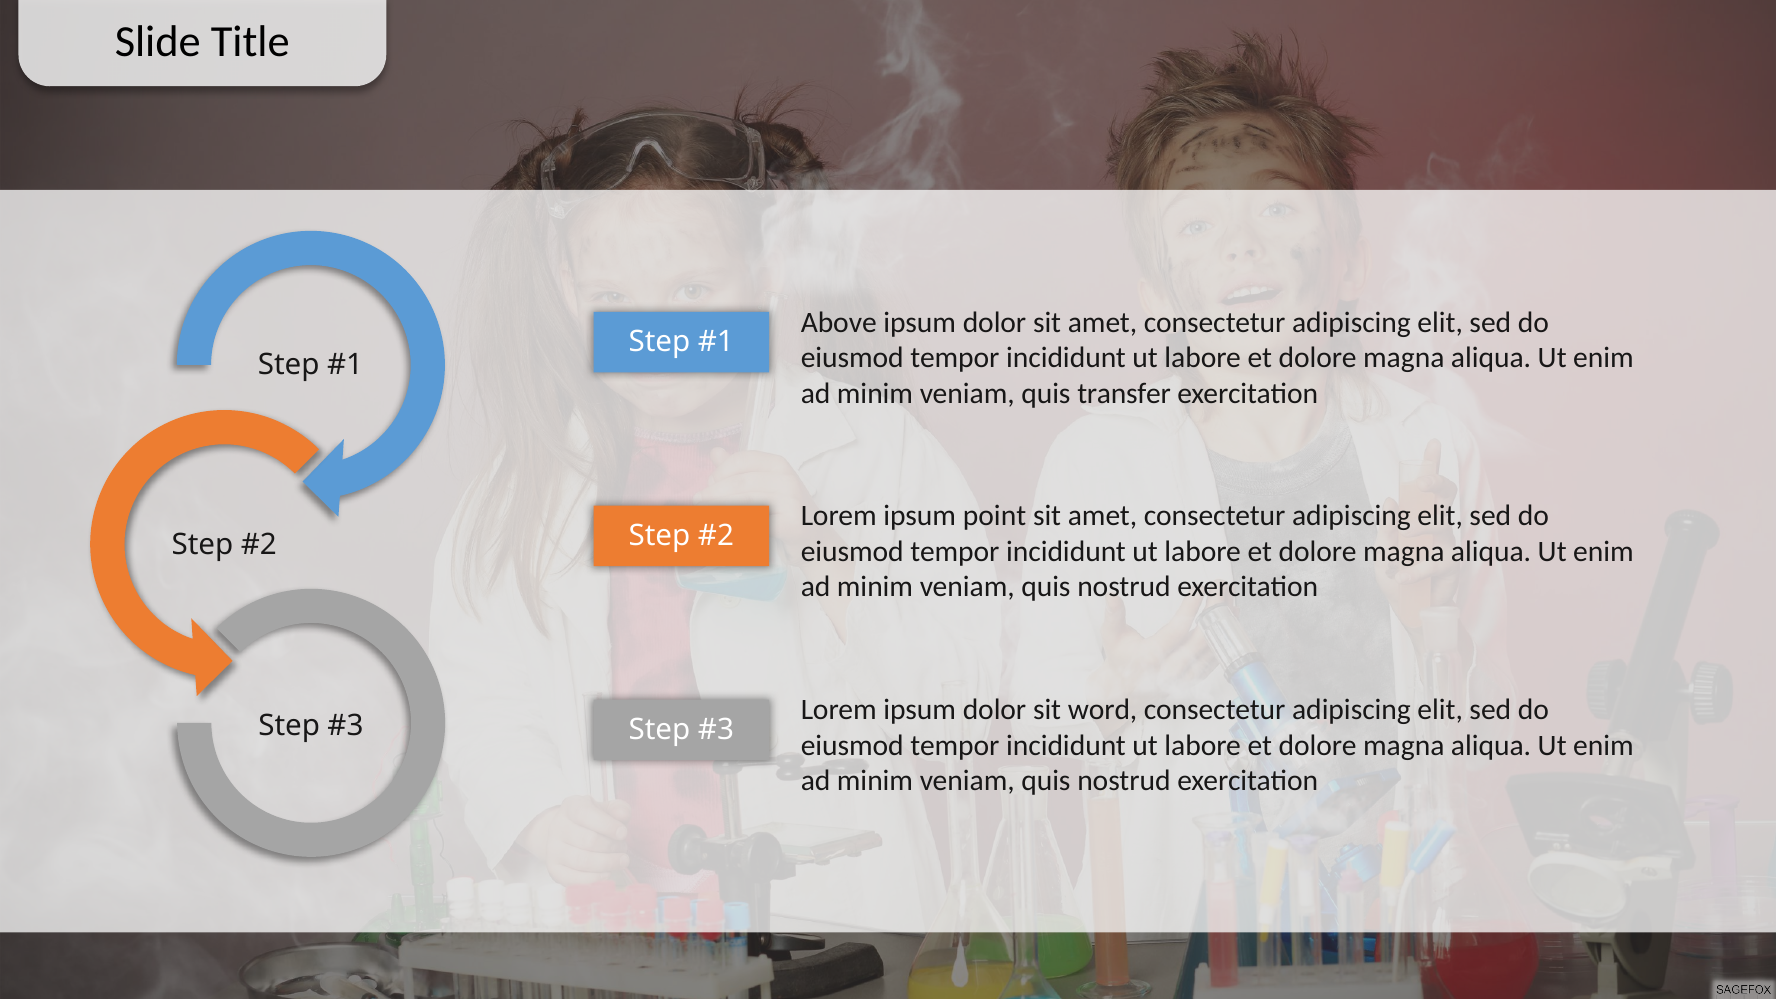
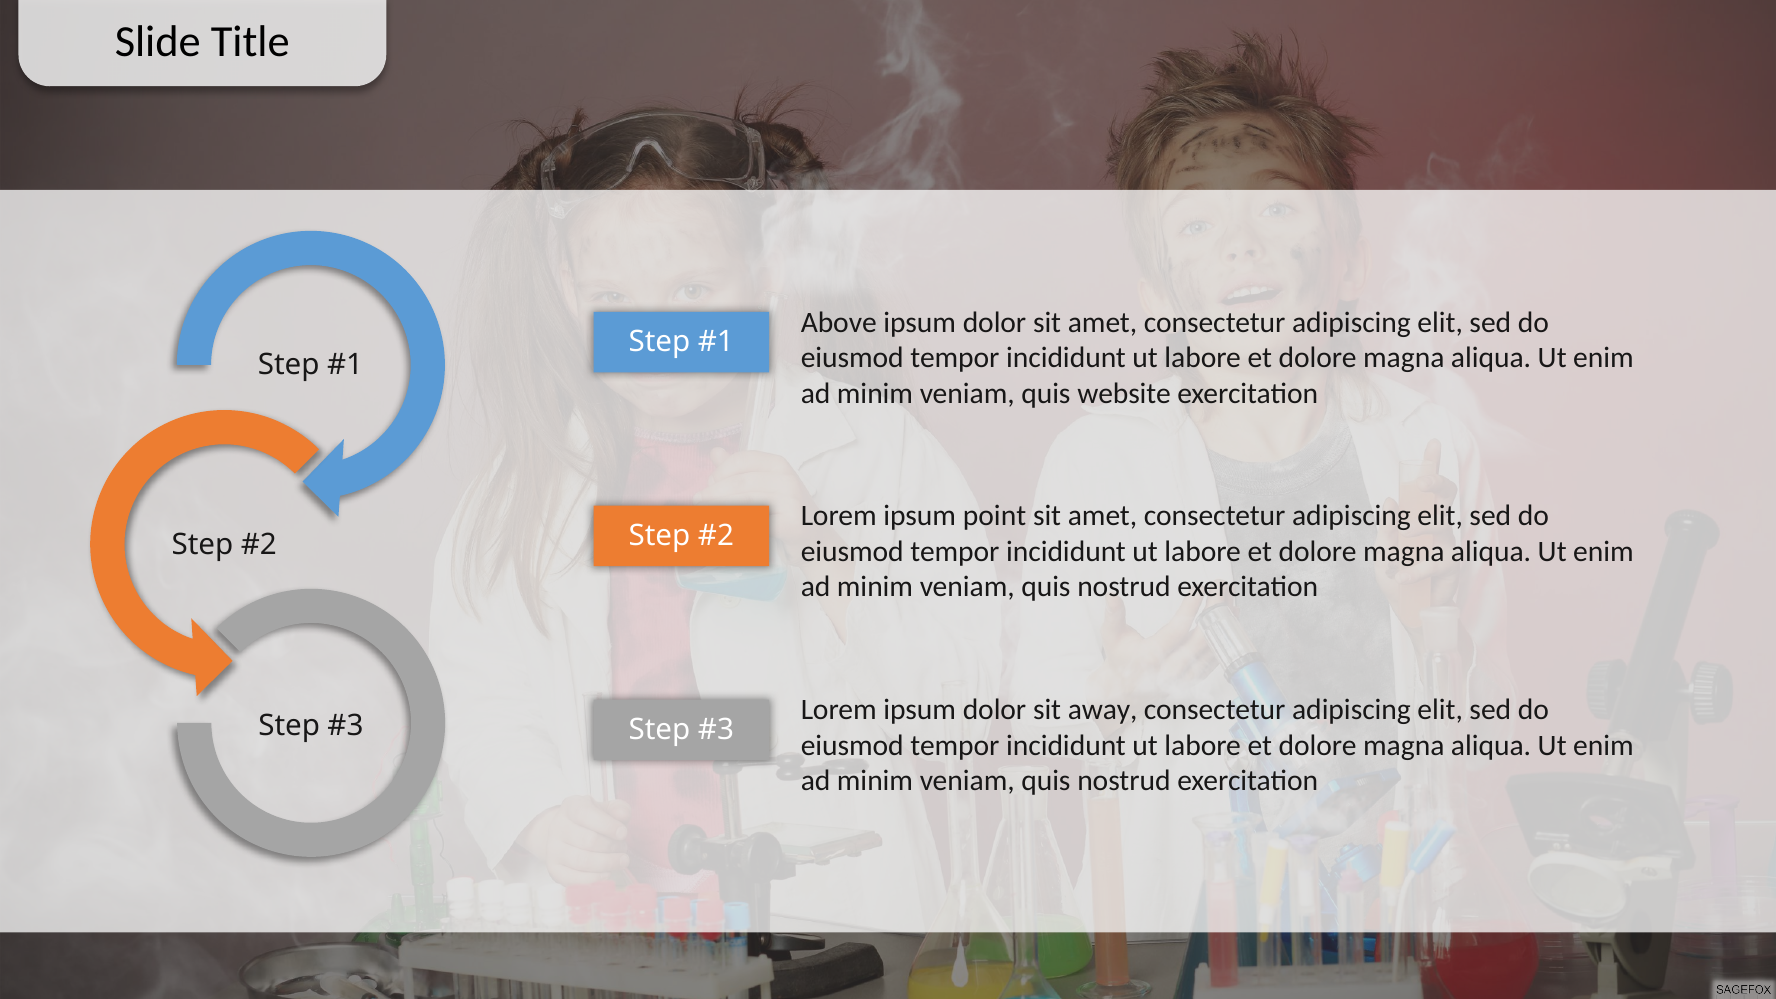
transfer: transfer -> website (1124, 393)
word: word -> away (1103, 710)
